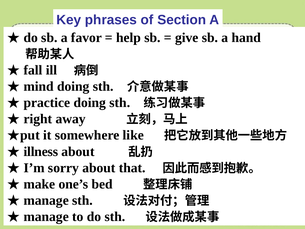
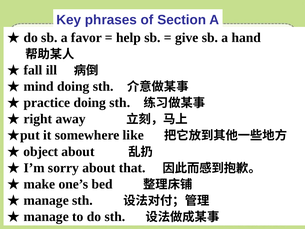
illness: illness -> object (41, 151)
